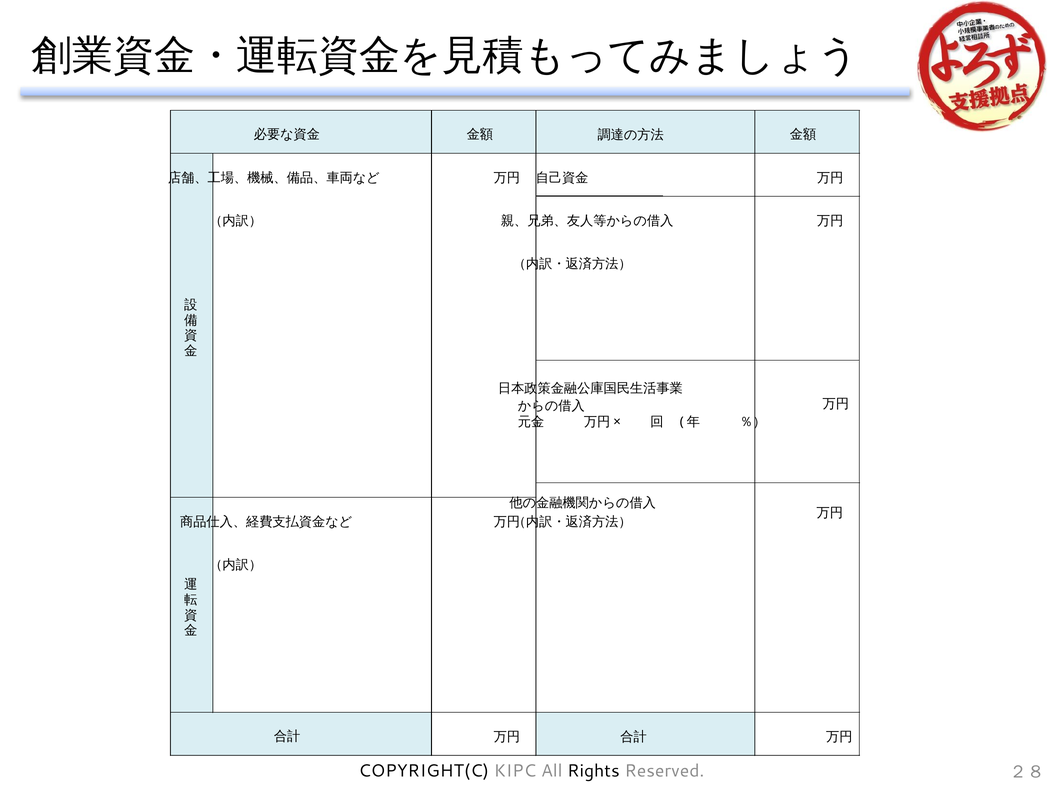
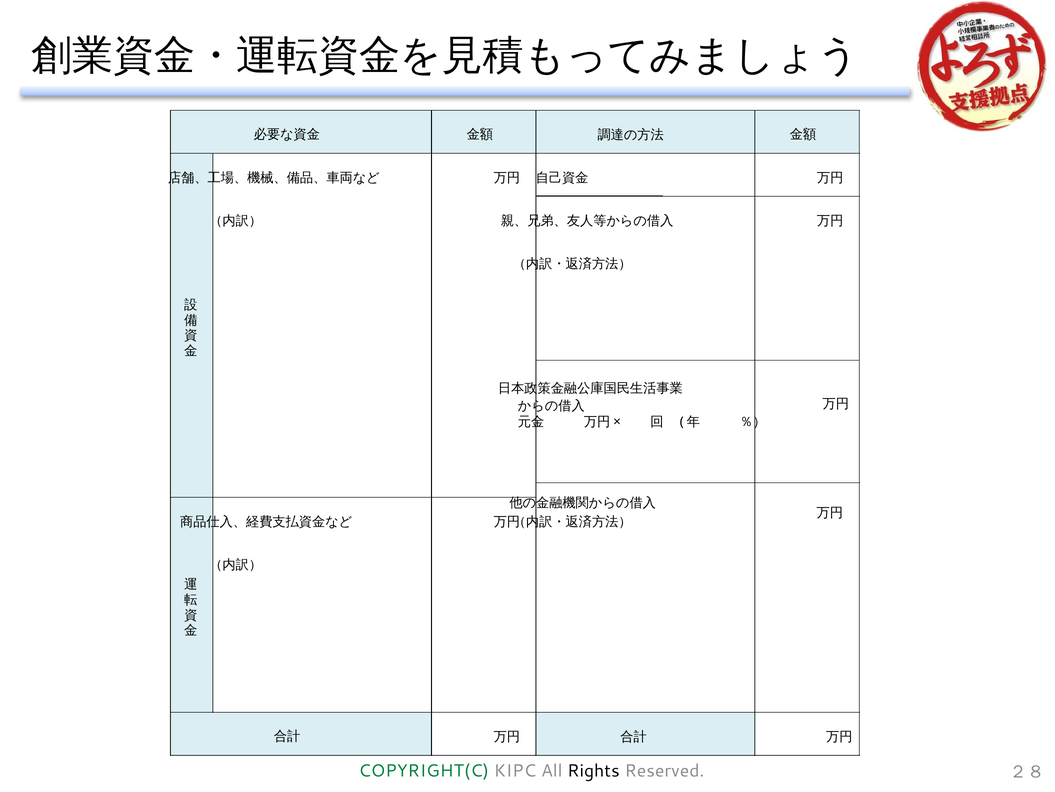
COPYRIGHT(C colour: black -> green (424, 770)
